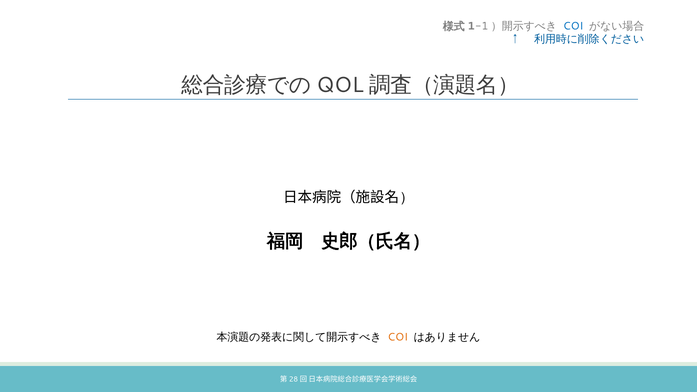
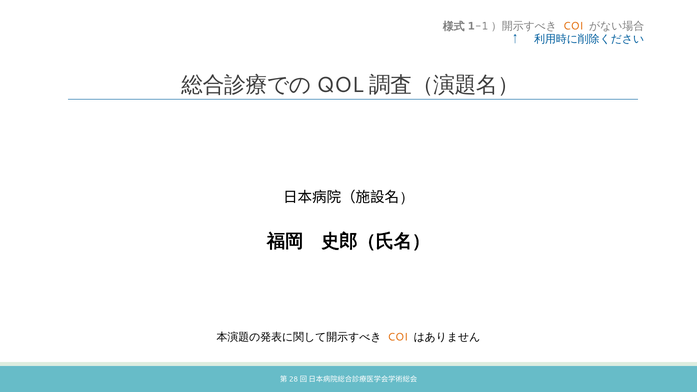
COI colour: blue -> orange (573, 26)
